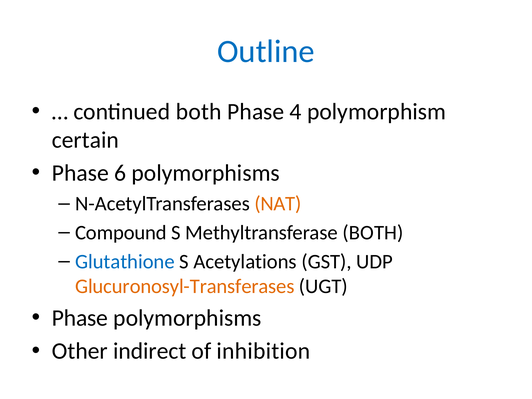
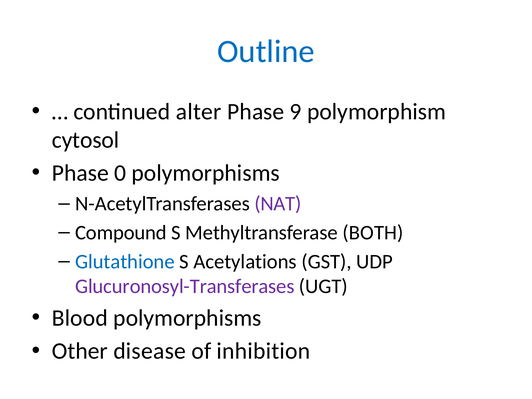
continued both: both -> alter (199, 112)
4: 4 -> 9 (296, 112)
certain: certain -> cytosol (86, 140)
6: 6 -> 0 (120, 173)
NAT colour: orange -> purple (278, 204)
Glucuronosyl-Transferases colour: orange -> purple (185, 286)
Phase: Phase -> Blood (80, 318)
indirect: indirect -> disease (150, 351)
